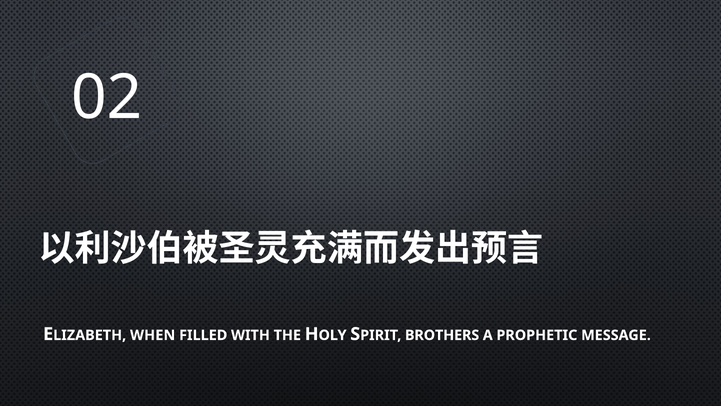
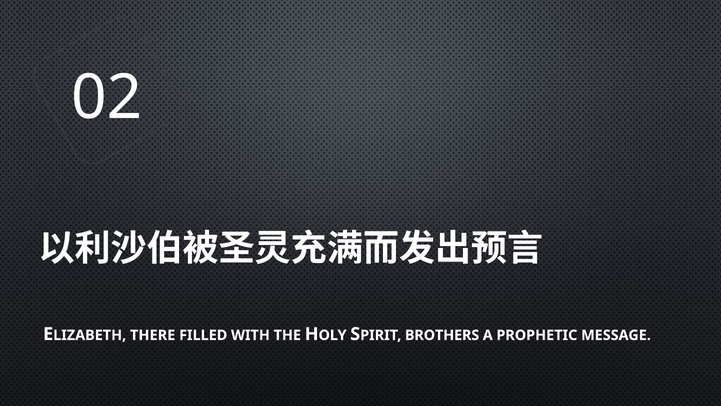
WHEN: WHEN -> THERE (153, 335)
